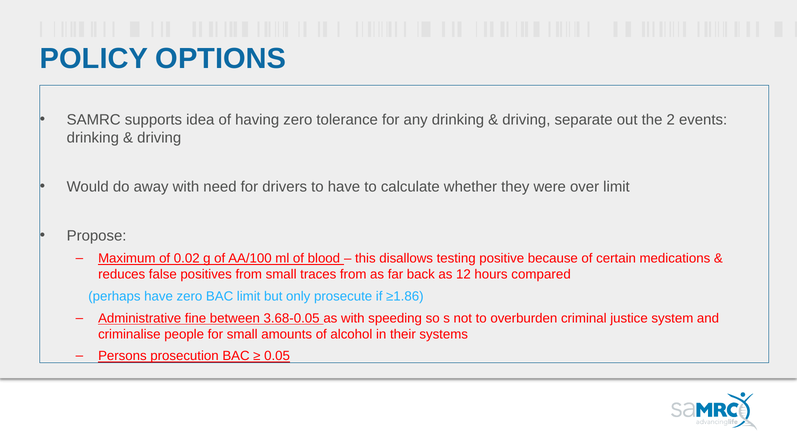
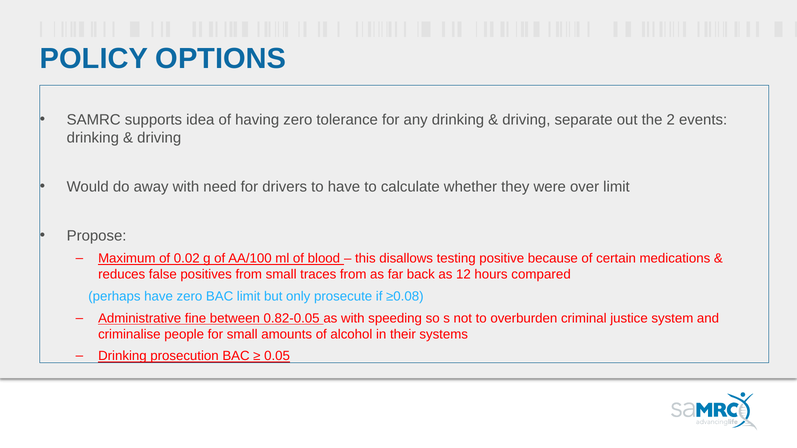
≥1.86: ≥1.86 -> ≥0.08 (405, 297)
3.68-0.05: 3.68-0.05 -> 0.82-0.05 (292, 319)
Persons: Persons -> Drinking (122, 356)
